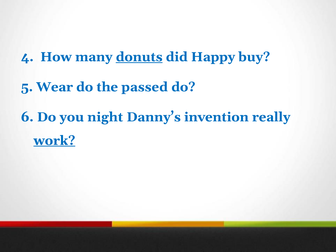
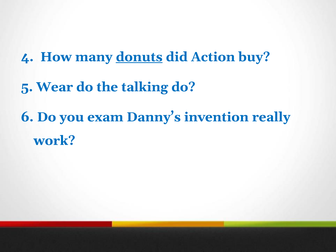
Happy: Happy -> Action (213, 57)
passed: passed -> talking (145, 87)
night: night -> exam (105, 117)
work underline: present -> none (54, 141)
